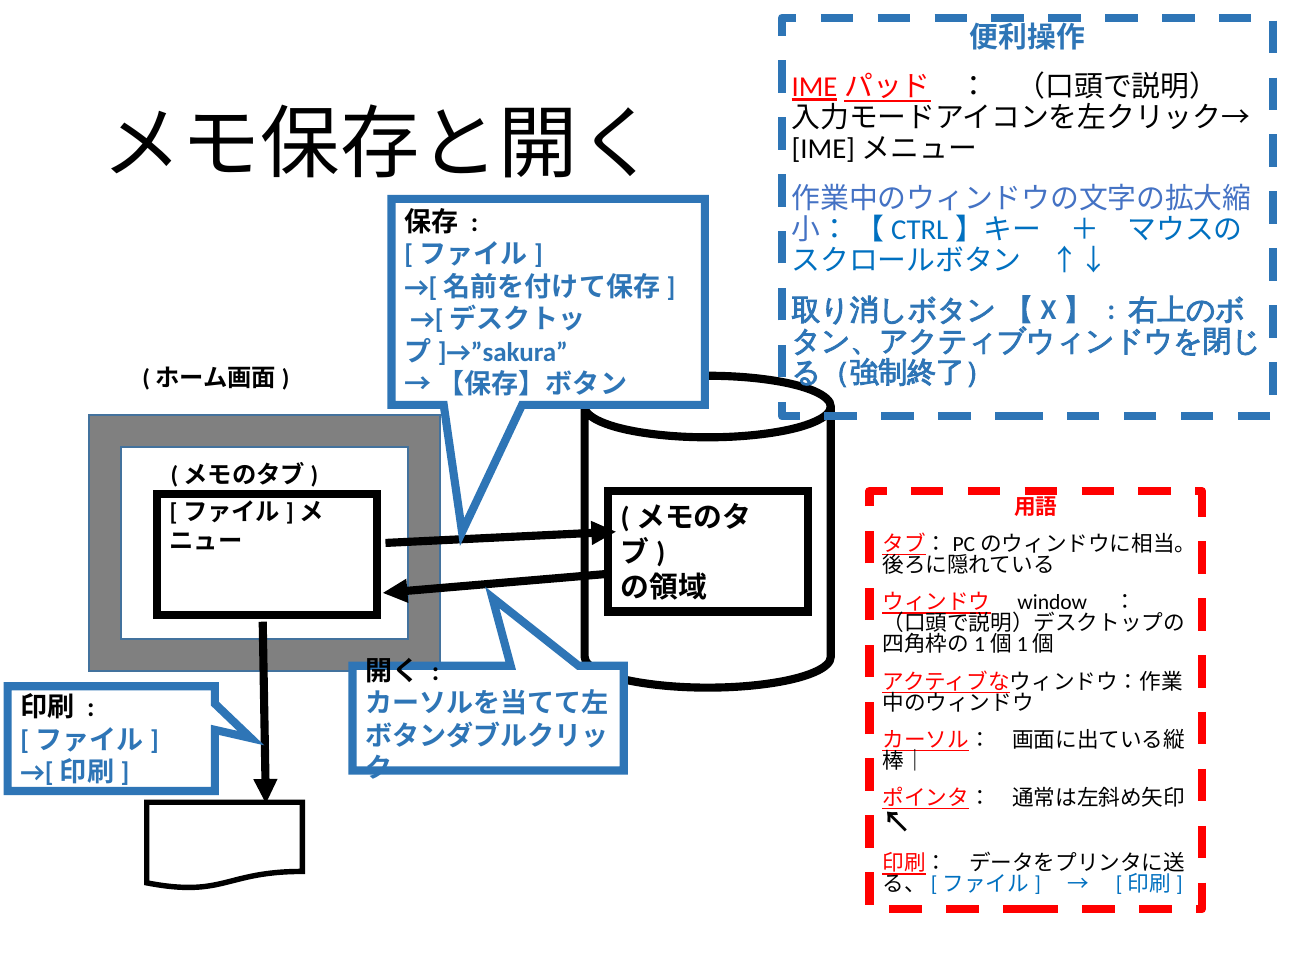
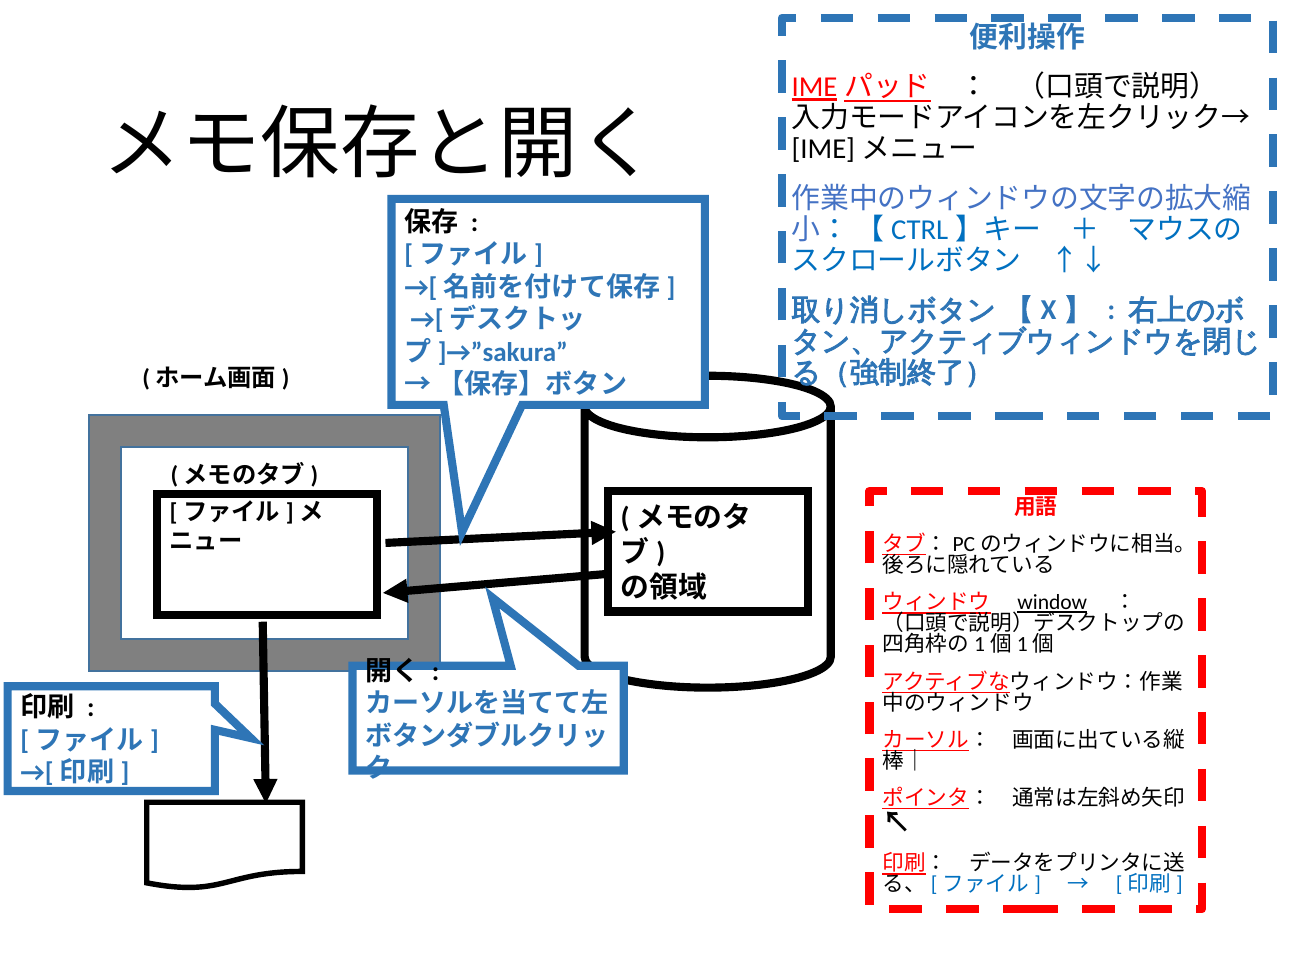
window underline: none -> present (1052, 602)
